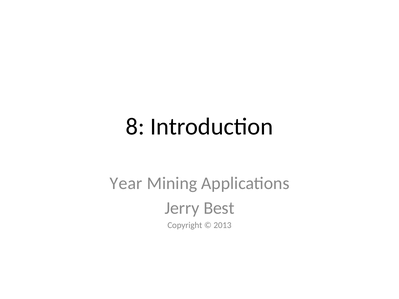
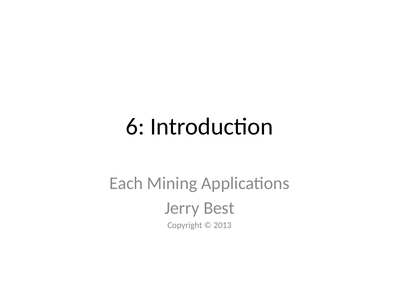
8: 8 -> 6 (135, 127)
Year: Year -> Each (126, 183)
